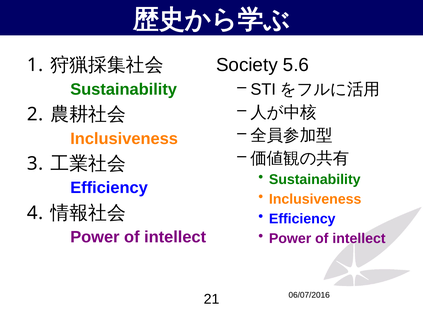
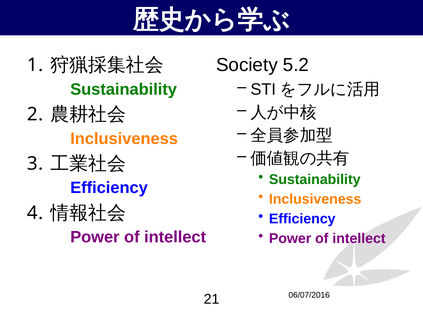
5.6: 5.6 -> 5.2 (296, 65)
